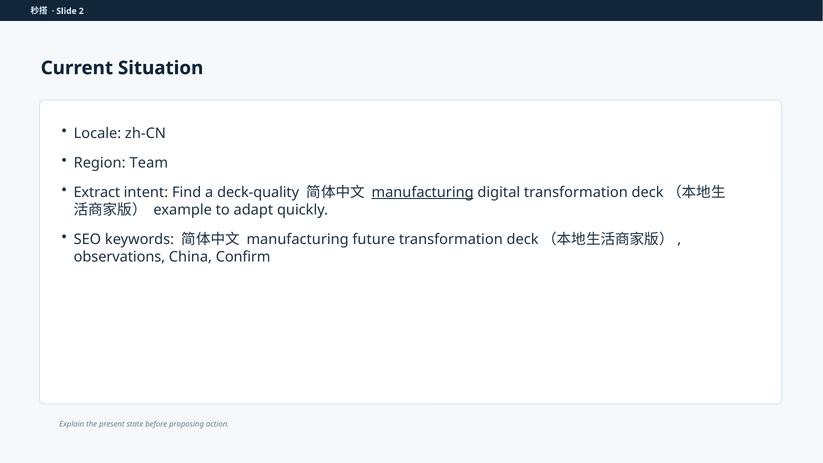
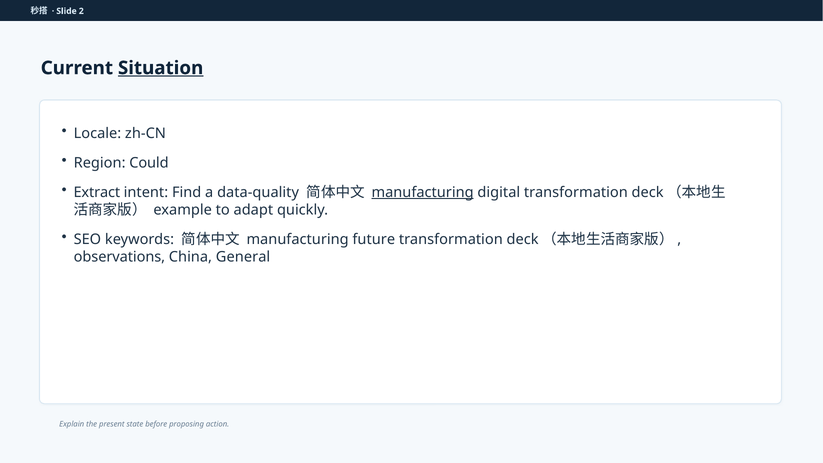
Situation underline: none -> present (161, 68)
Team: Team -> Could (149, 163)
deck-quality: deck-quality -> data-quality (258, 192)
Confirm: Confirm -> General (243, 257)
